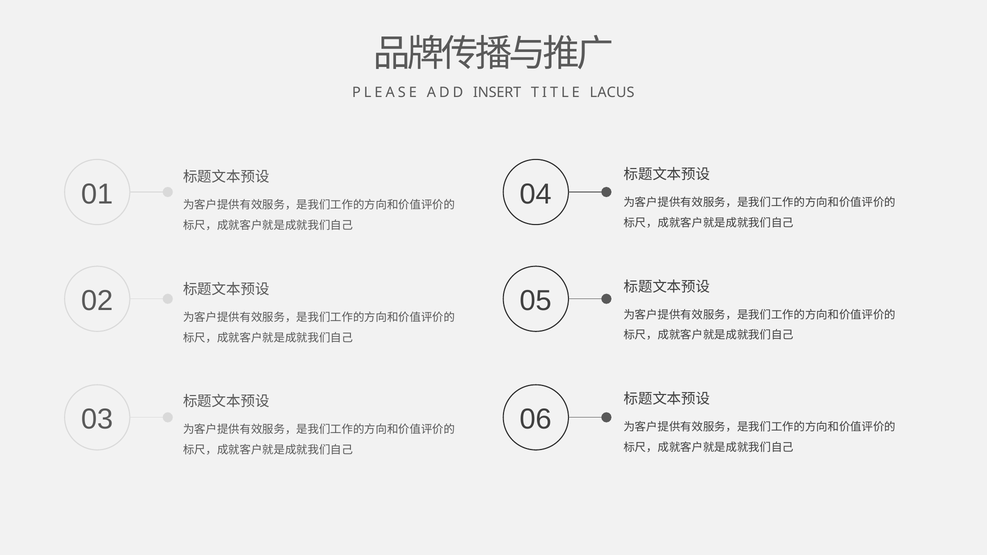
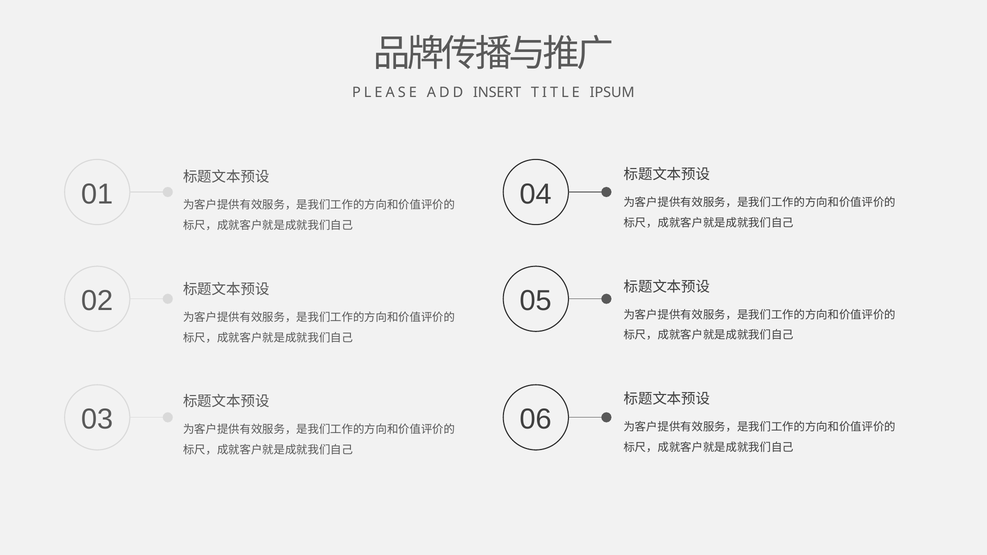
LACUS: LACUS -> IPSUM (612, 93)
